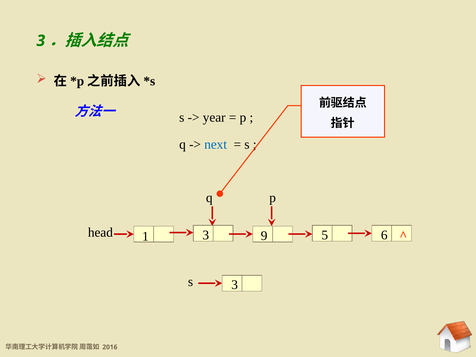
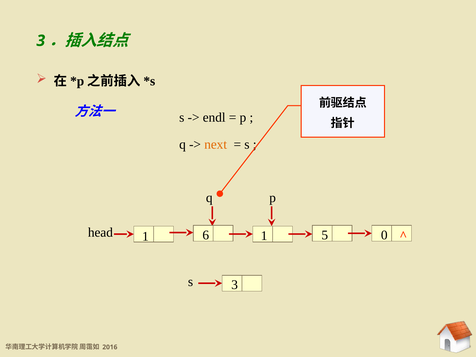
year: year -> endl (214, 118)
next colour: blue -> orange (216, 144)
head 9: 9 -> 1 (264, 236)
6: 6 -> 0 (384, 235)
1 3: 3 -> 6 (206, 235)
